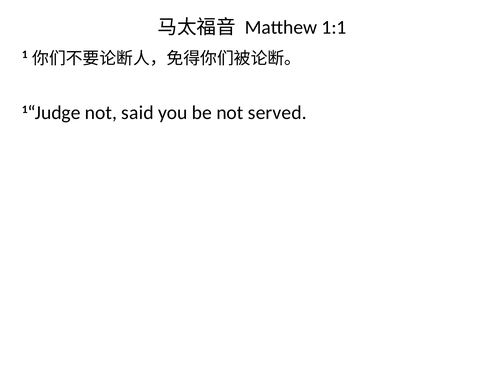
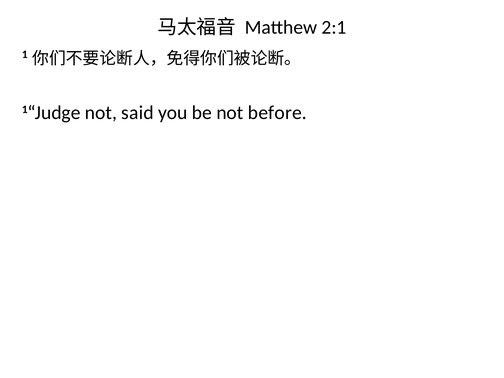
1:1: 1:1 -> 2:1 (334, 27)
served: served -> before (277, 113)
